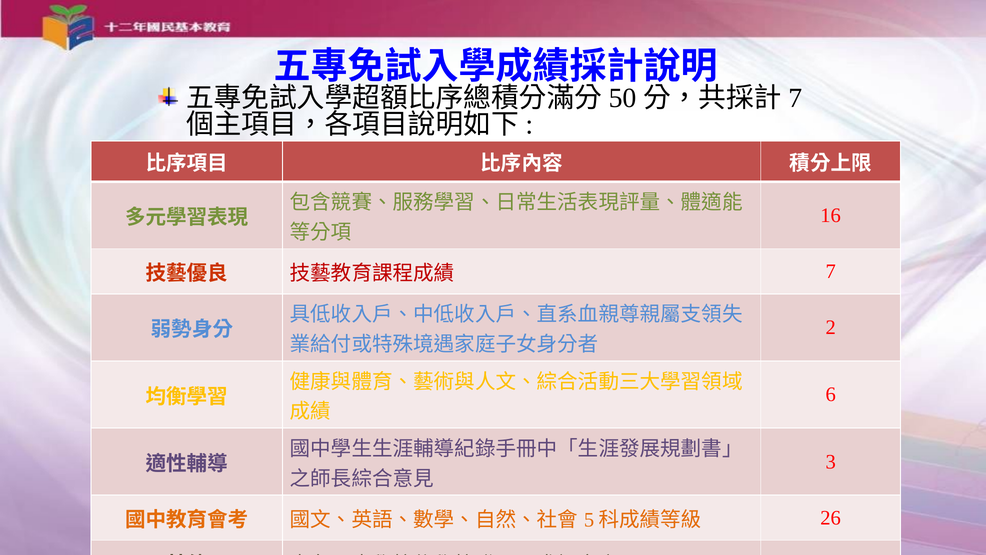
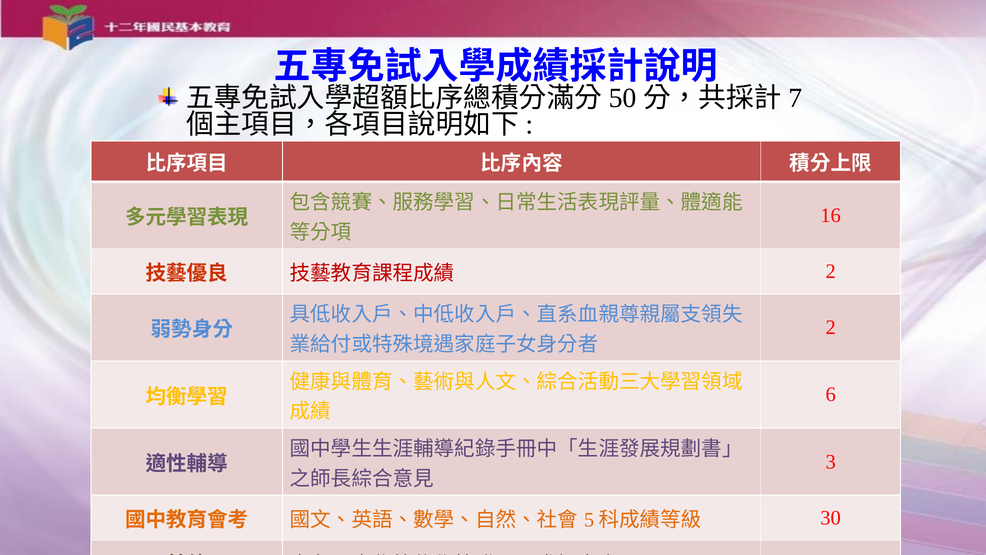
7: 7 -> 2 (831, 271)
26: 26 -> 30 (831, 518)
